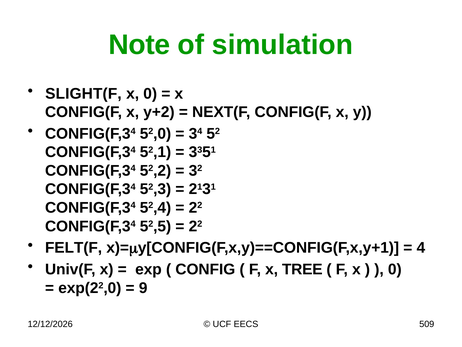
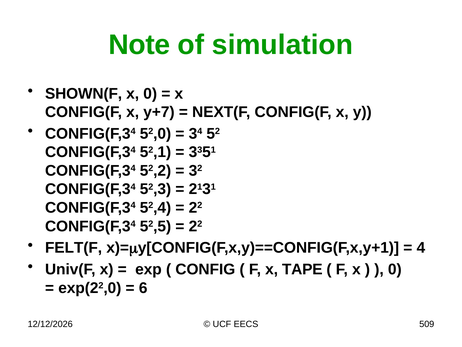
SLIGHT(F: SLIGHT(F -> SHOWN(F (84, 93)
y+2: y+2 -> y+7 (159, 112)
TREE: TREE -> TAPE (302, 269)
9: 9 -> 6 (143, 288)
